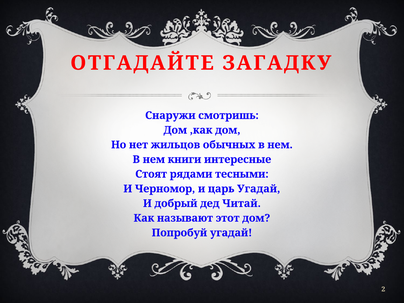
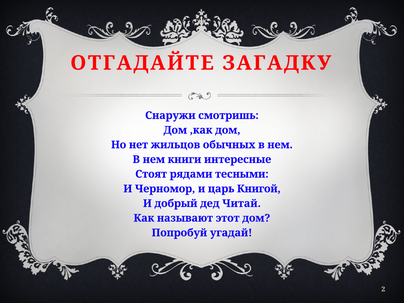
царь Угадай: Угадай -> Книгой (259, 189)
